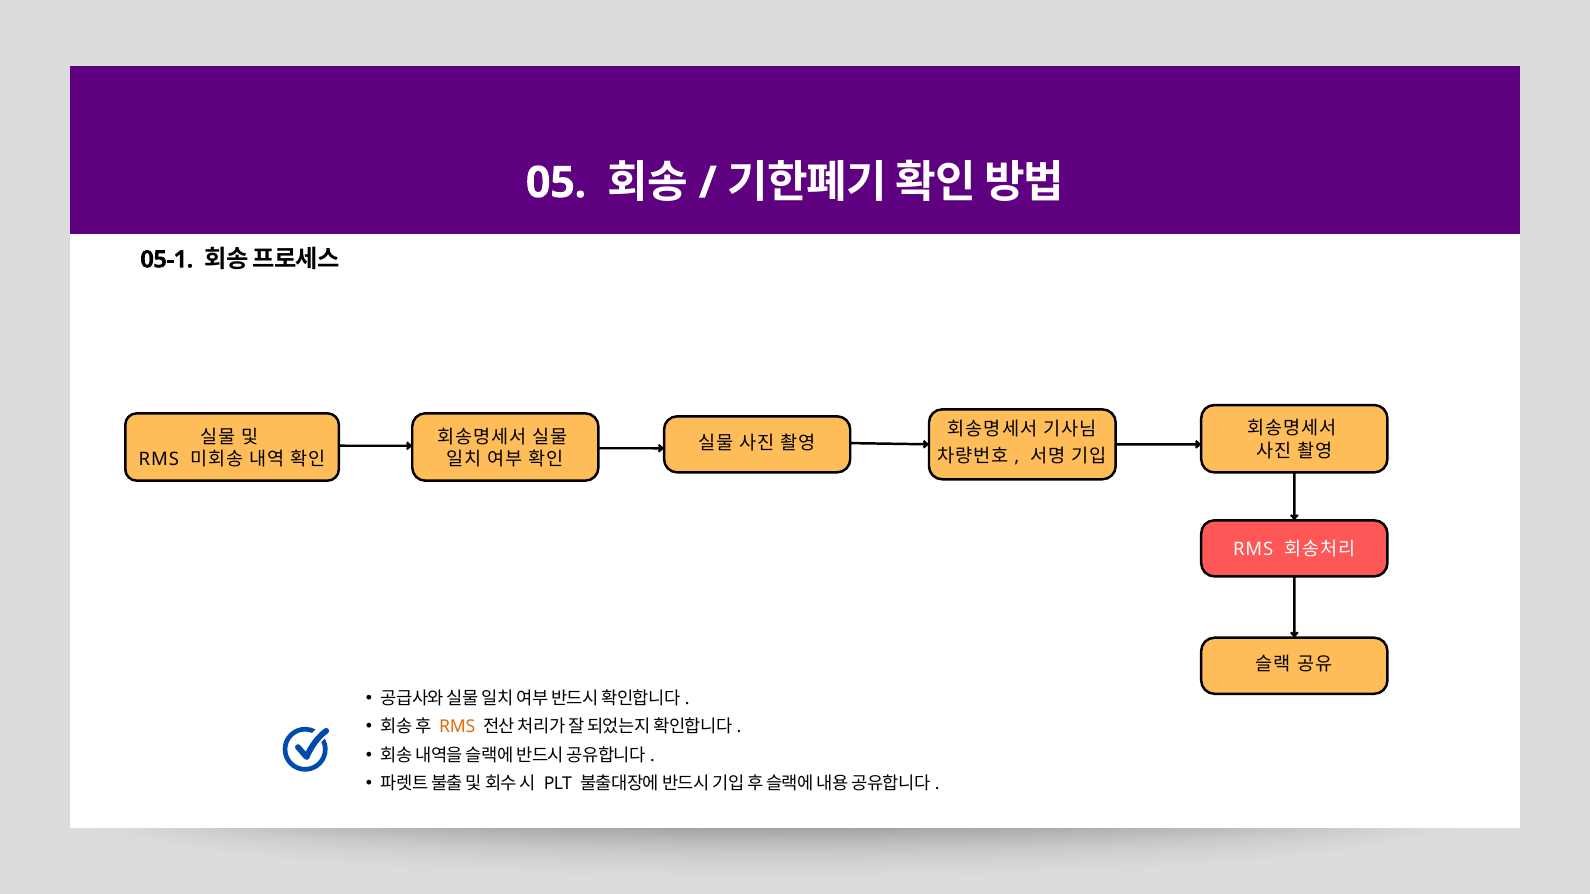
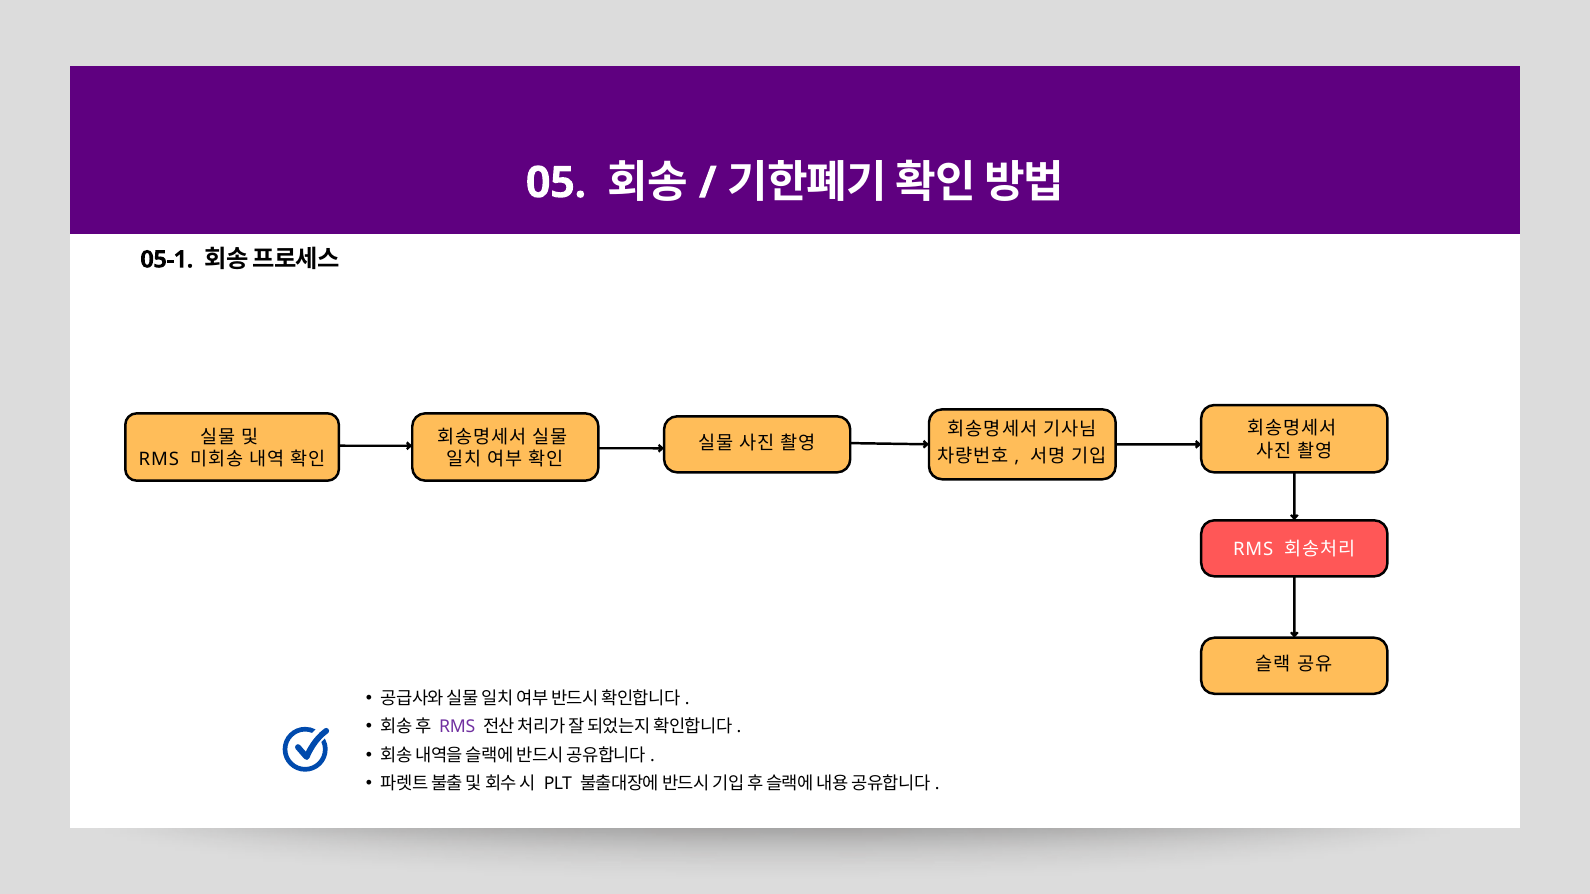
RMS colour: orange -> purple (457, 727)
